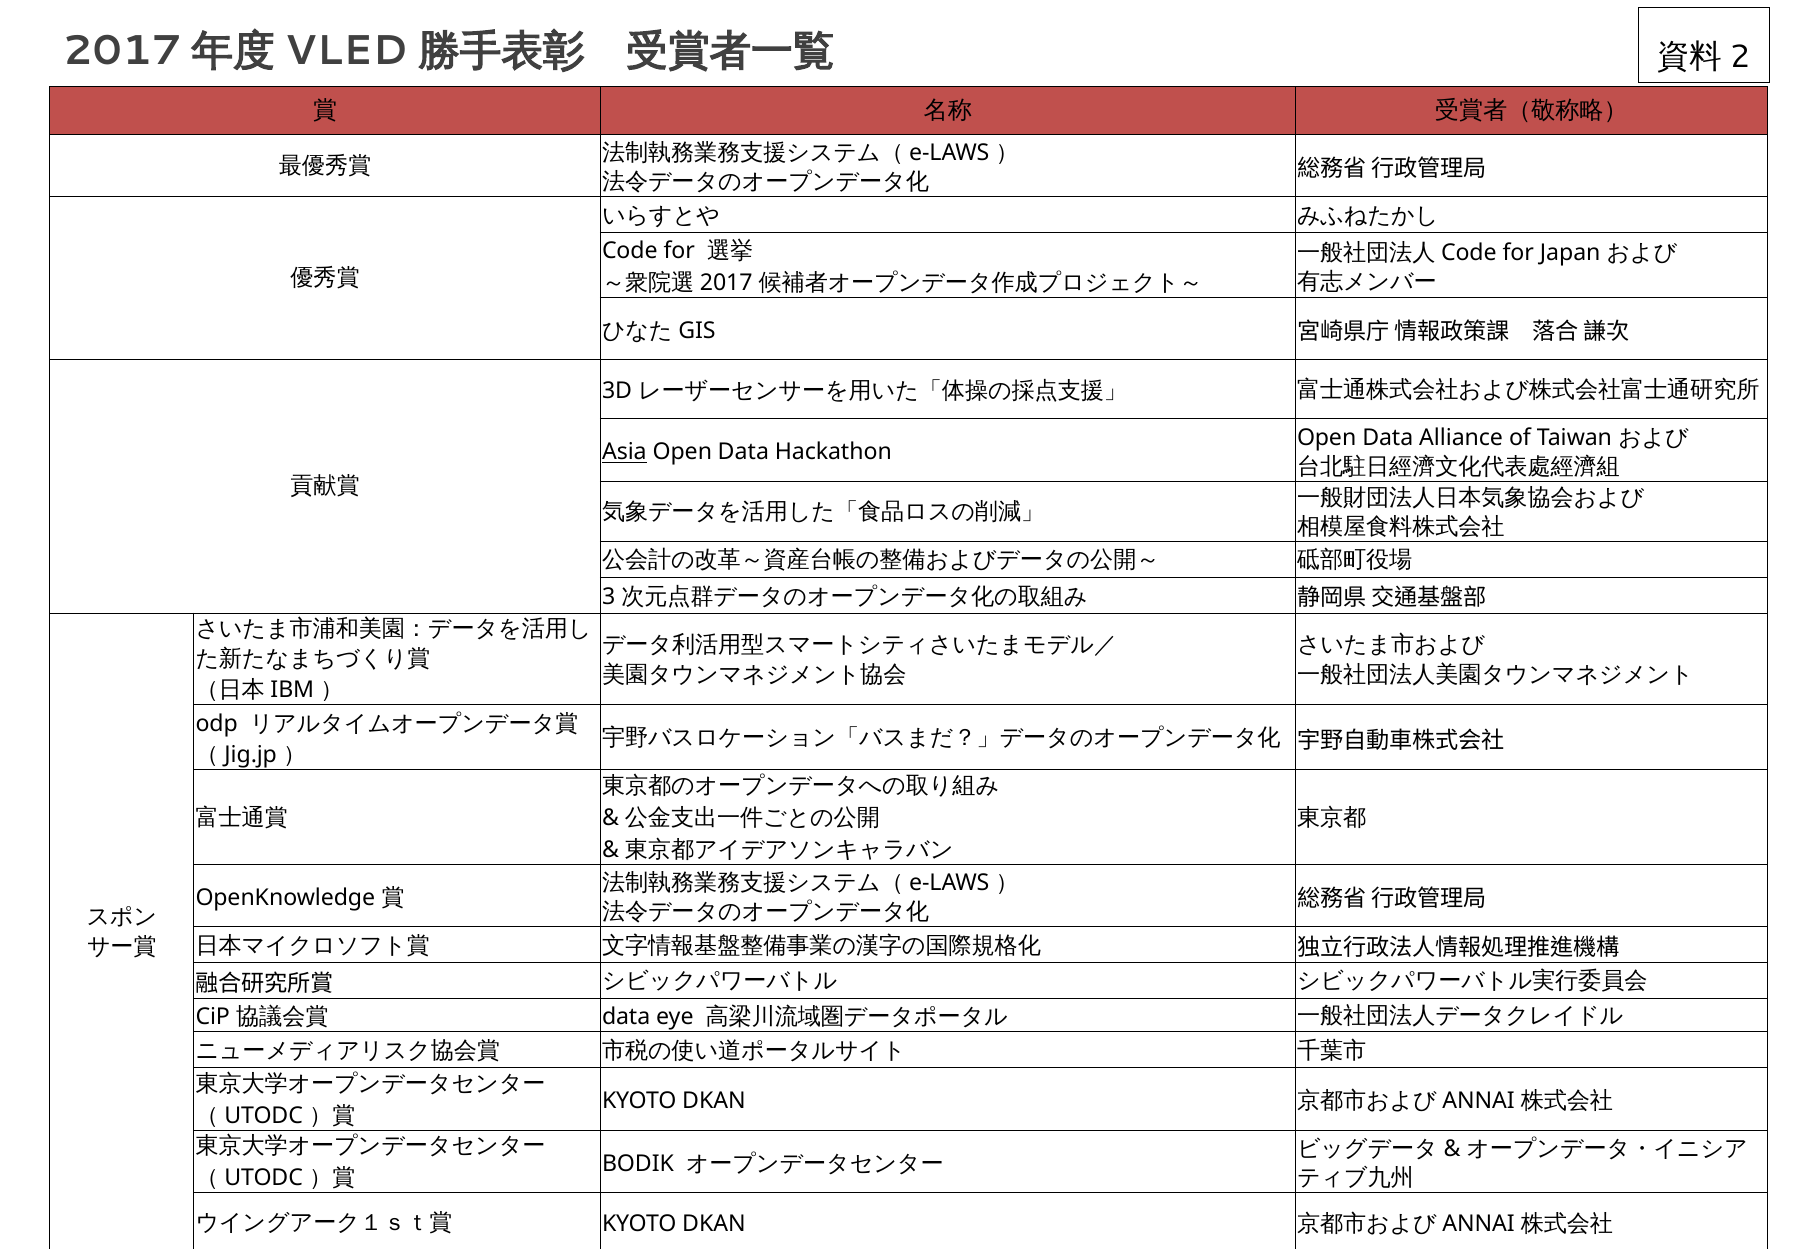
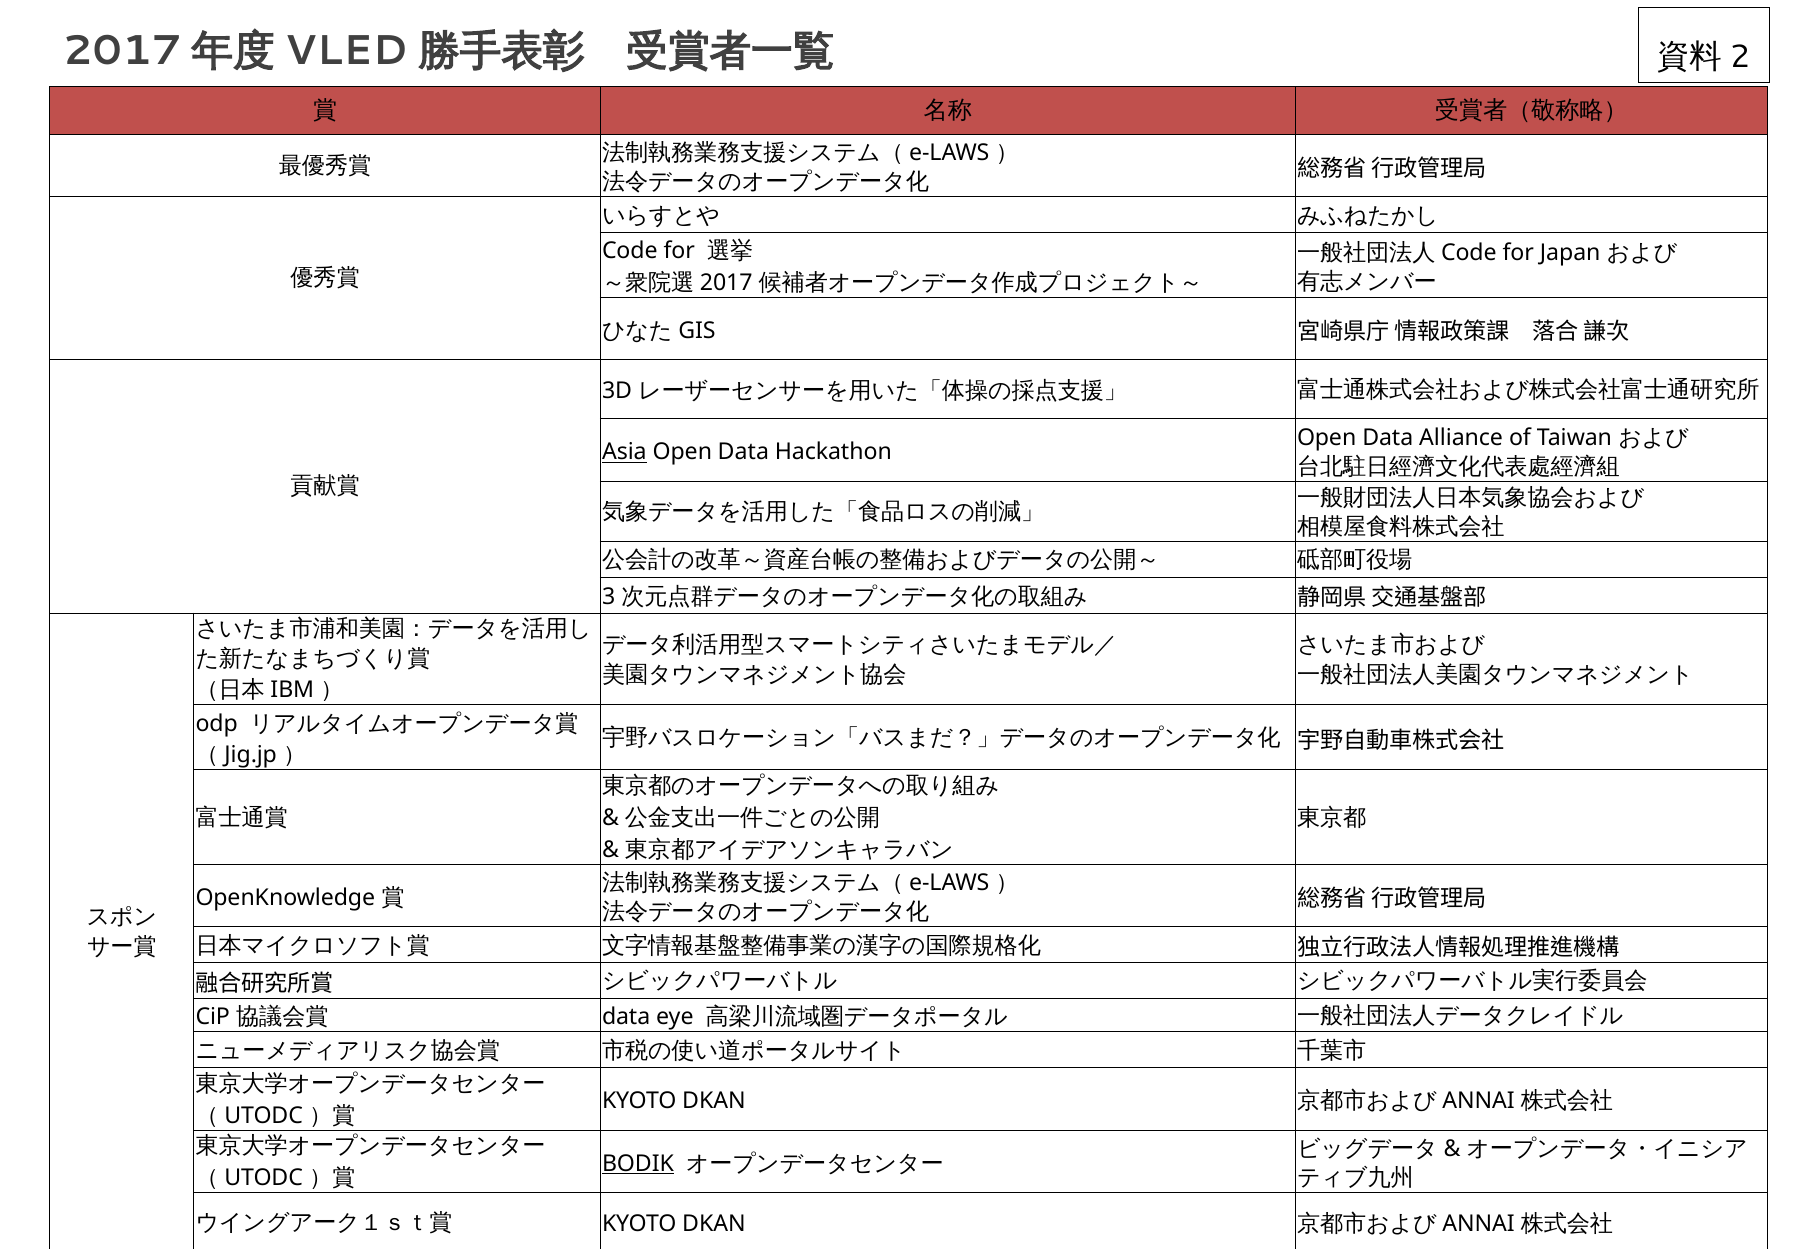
BODIK underline: none -> present (638, 1163)
